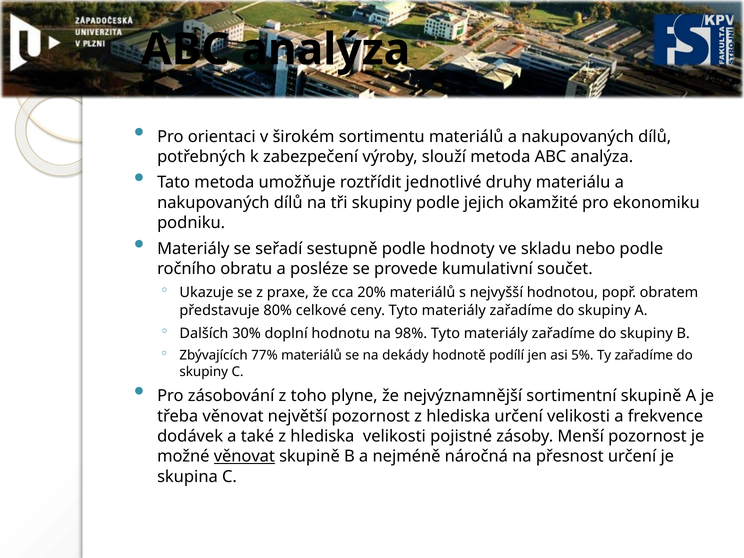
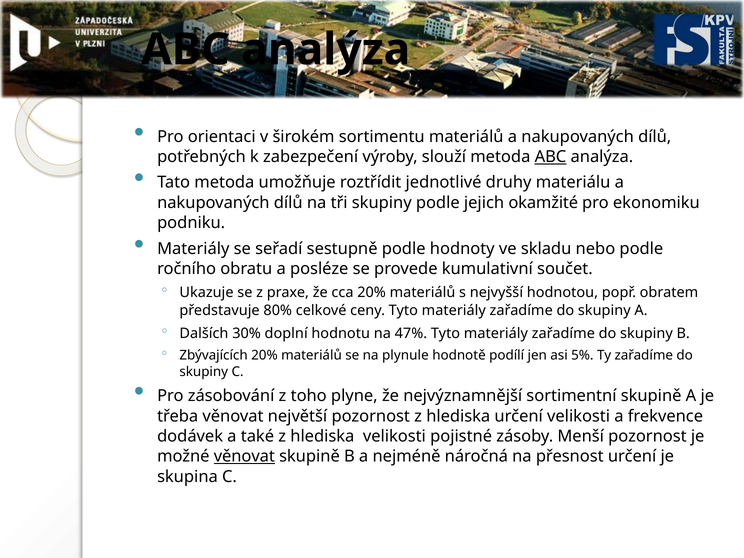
ABC underline: none -> present (550, 157)
98%: 98% -> 47% (411, 333)
Zbývajících 77%: 77% -> 20% (264, 355)
dekády: dekády -> plynule (405, 355)
